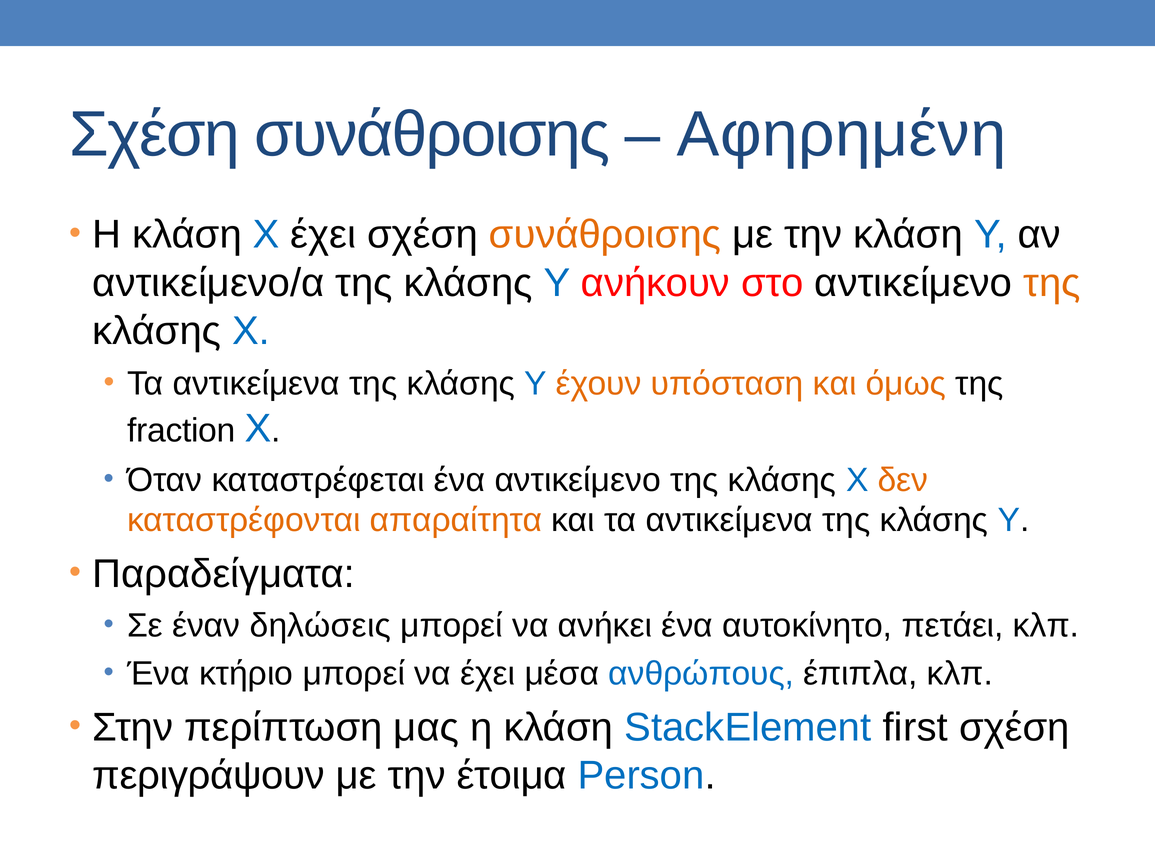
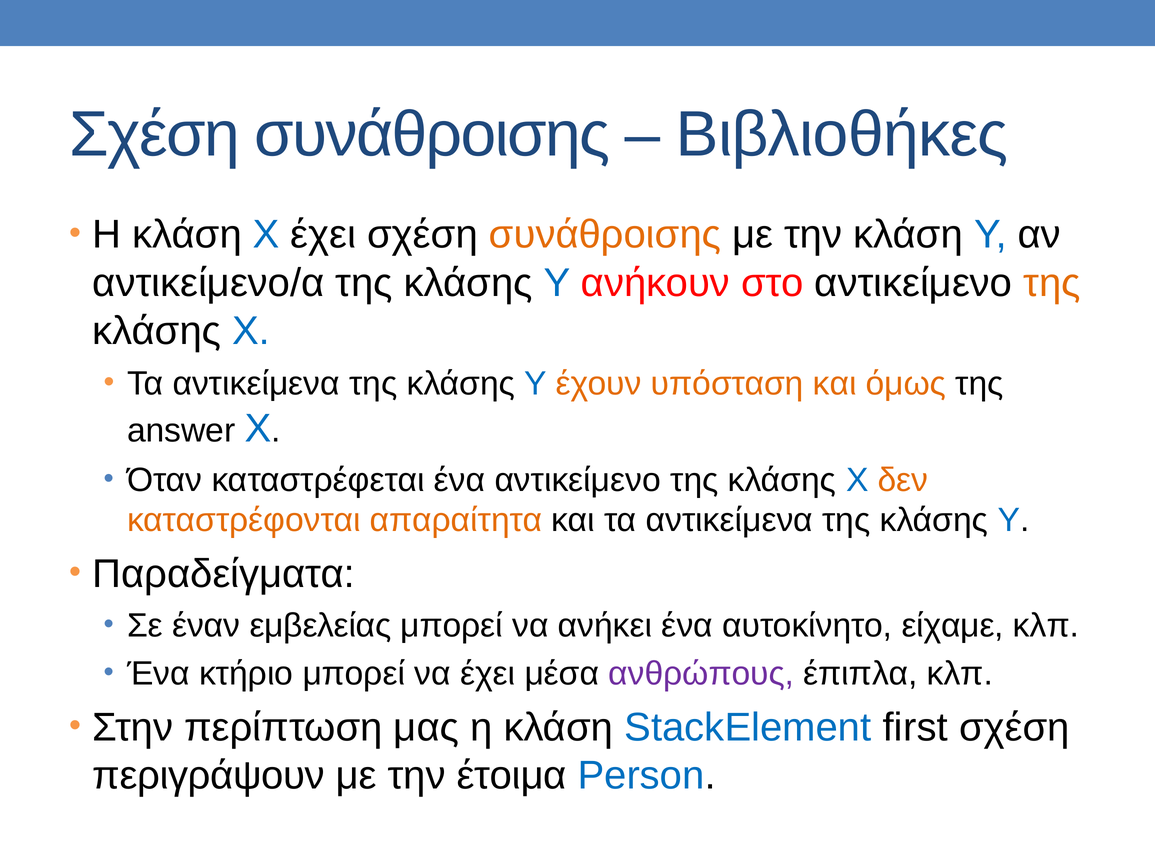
Αφηρημένη: Αφηρημένη -> Βιβλιοθήκες (842, 134)
fraction: fraction -> answer (181, 431)
δηλώσεις: δηλώσεις -> εμβελείας (320, 626)
πετάει: πετάει -> είχαμε (953, 626)
ανθρώπους colour: blue -> purple (701, 674)
